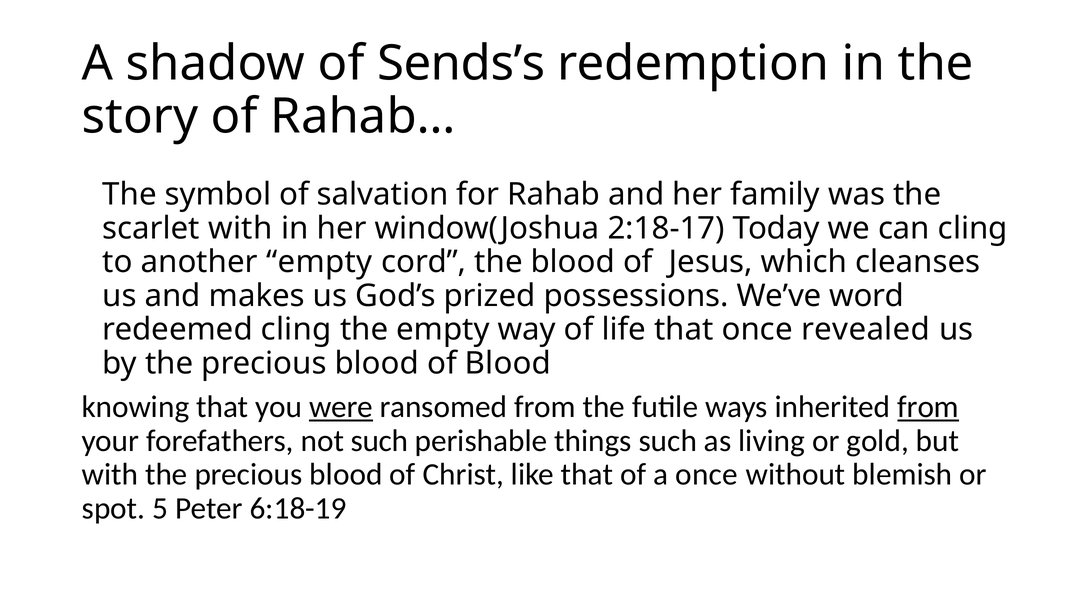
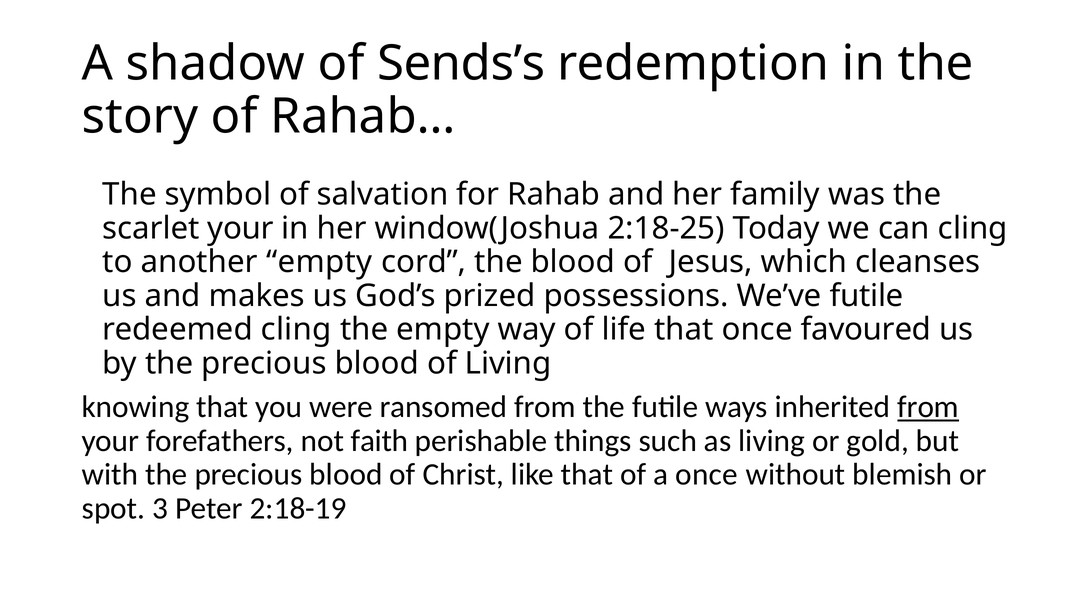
scarlet with: with -> your (241, 228)
2:18-17: 2:18-17 -> 2:18-25 (666, 228)
We’ve word: word -> futile (867, 296)
revealed: revealed -> favoured (866, 330)
of Blood: Blood -> Living (508, 364)
were underline: present -> none (341, 408)
not such: such -> faith (380, 441)
5: 5 -> 3 (160, 509)
6:18-19: 6:18-19 -> 2:18-19 (298, 509)
